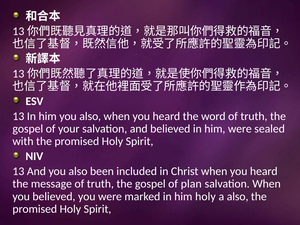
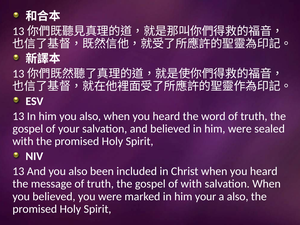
of plan: plan -> with (191, 184)
him holy: holy -> your (206, 196)
